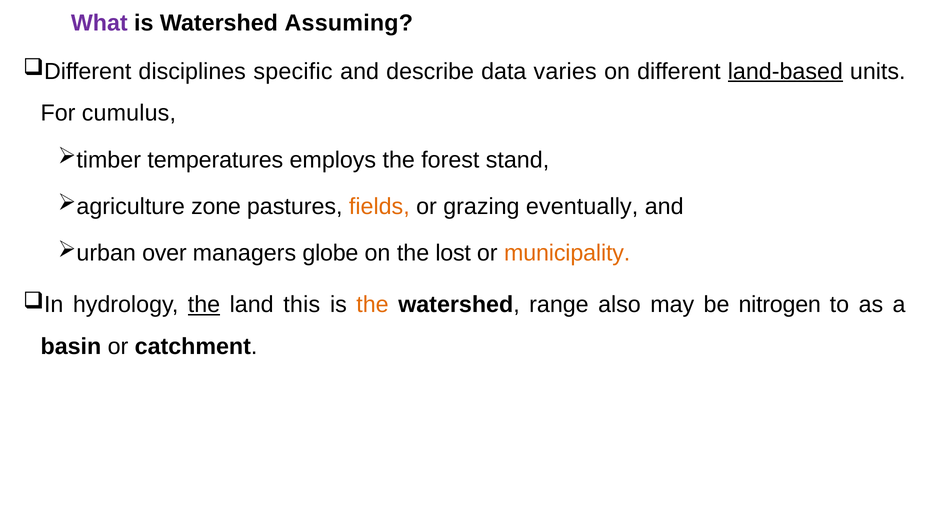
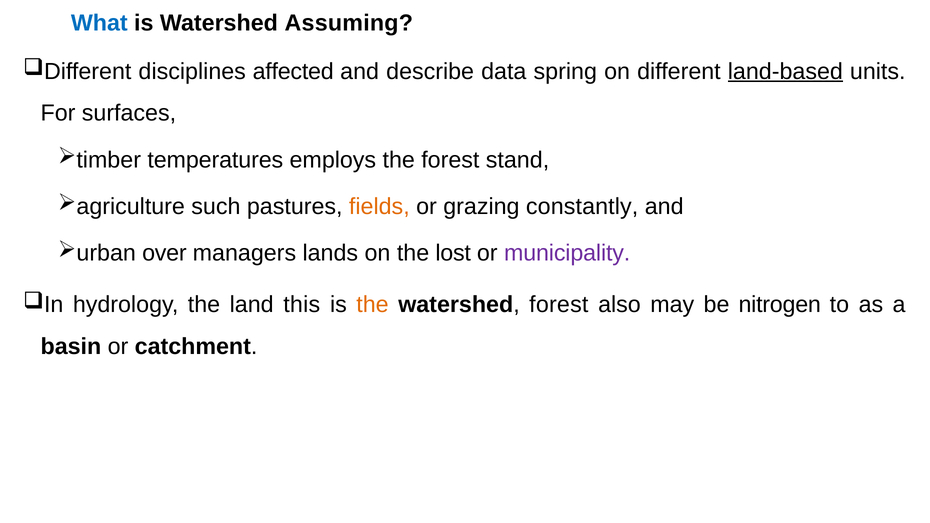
What colour: purple -> blue (99, 23)
specific: specific -> affected (293, 71)
varies: varies -> spring (565, 71)
cumulus: cumulus -> surfaces (129, 113)
zone: zone -> such (216, 207)
eventually: eventually -> constantly (582, 207)
globe: globe -> lands (330, 253)
municipality colour: orange -> purple (567, 253)
the underline: present -> none (204, 305)
watershed range: range -> forest (559, 305)
